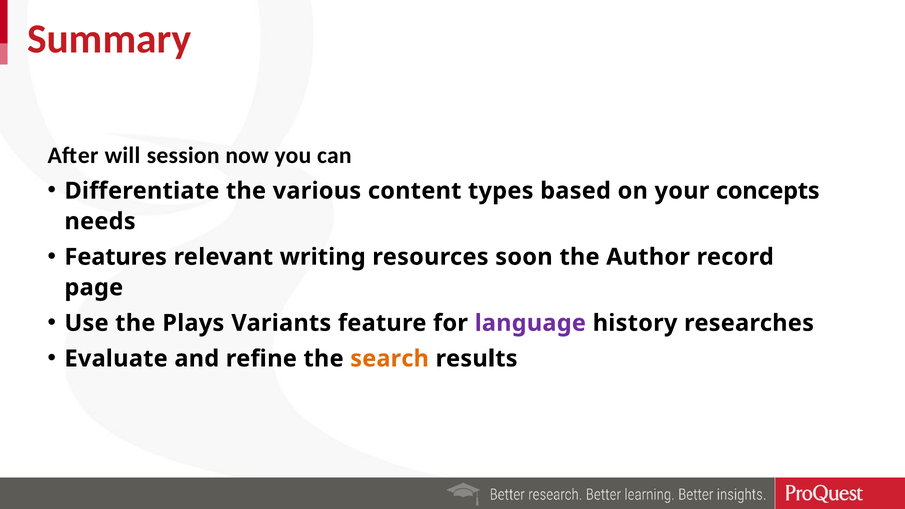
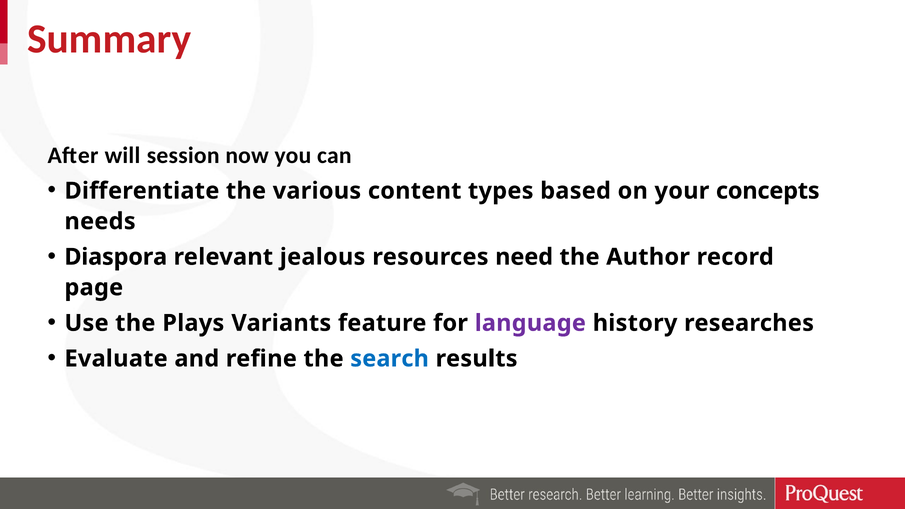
Features: Features -> Diaspora (116, 257)
writing: writing -> jealous (323, 257)
soon: soon -> need (524, 257)
search colour: orange -> blue (390, 359)
